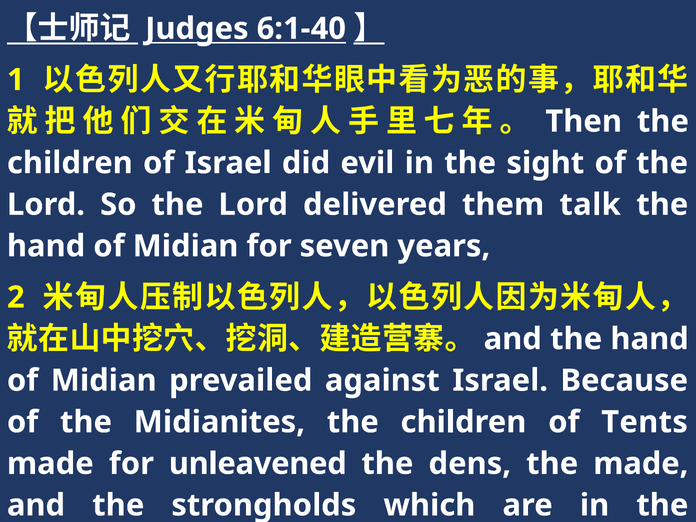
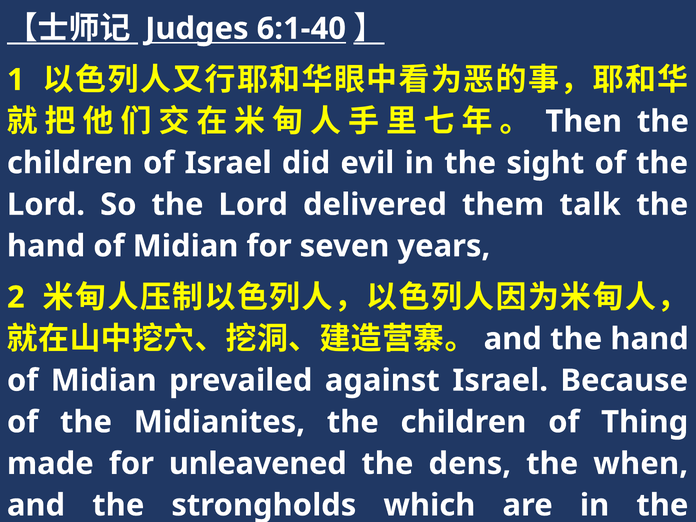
Tents: Tents -> Thing (645, 422)
the made: made -> when (641, 464)
